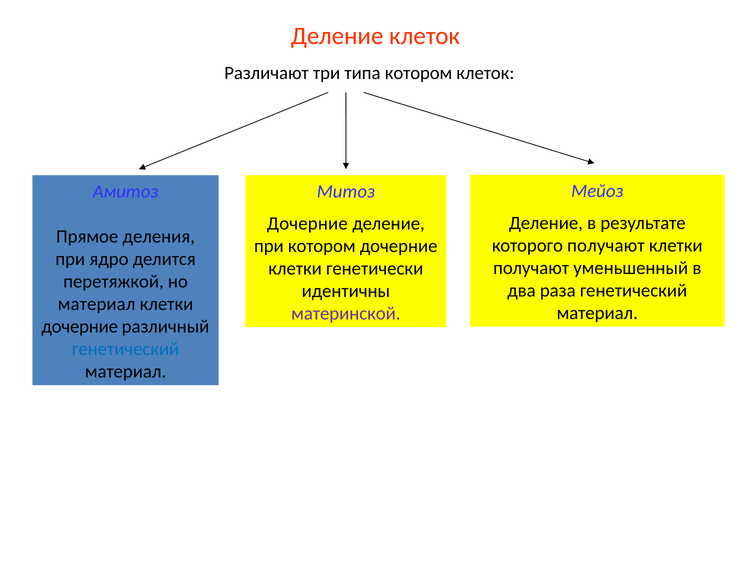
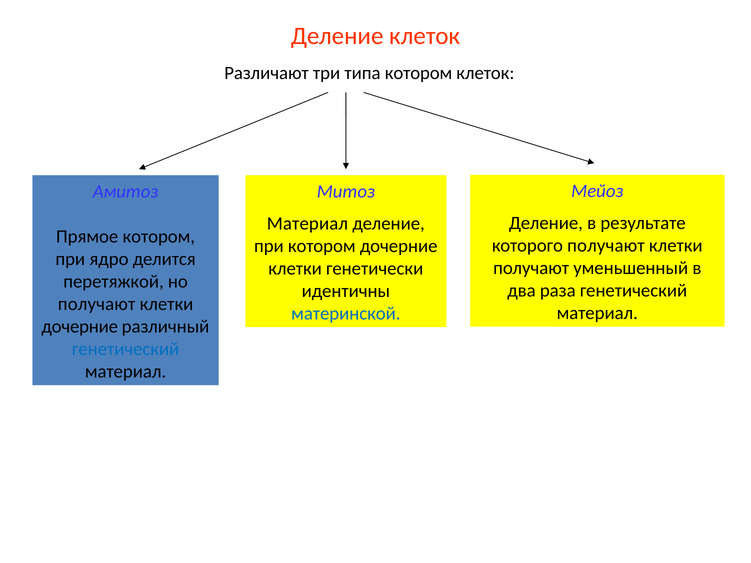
Дочерние: Дочерние -> Материал (307, 223)
Прямое деления: деления -> котором (159, 237)
материал: материал -> получают (97, 304)
материнской colour: purple -> blue (346, 314)
